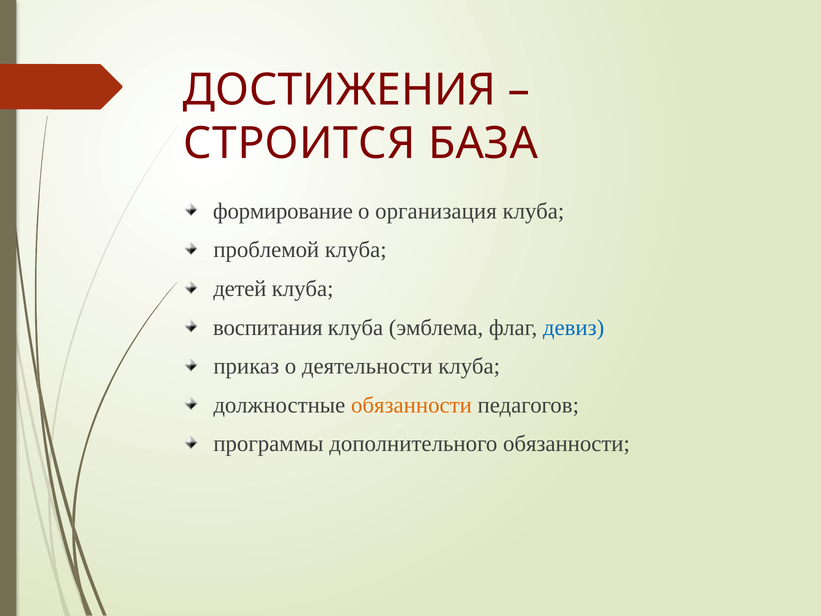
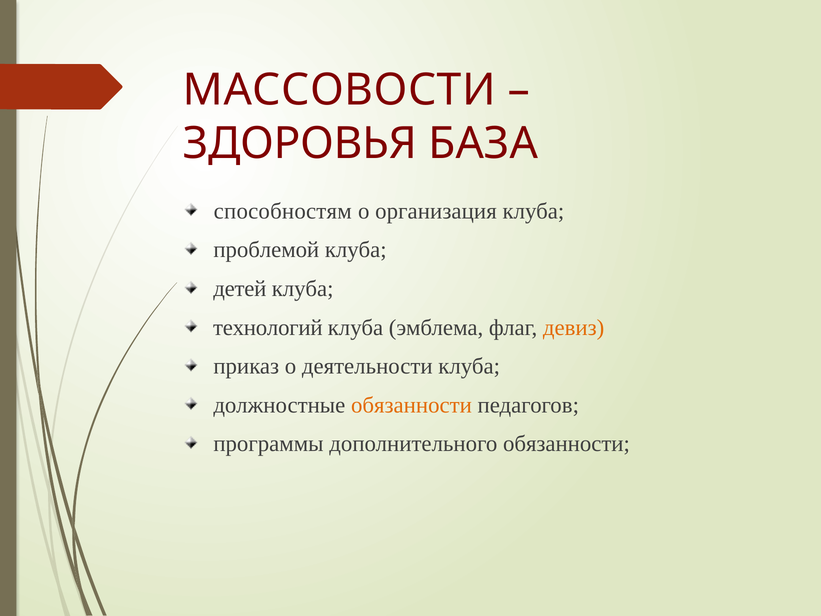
ДОСТИЖЕНИЯ: ДОСТИЖЕНИЯ -> МАССОВОСТИ (339, 90)
СТРОИТСЯ: СТРОИТСЯ -> ЗДОРОВЬЯ (300, 143)
формирование: формирование -> способностям (283, 211)
воспитания: воспитания -> технологий (268, 327)
девиз colour: blue -> orange (574, 327)
